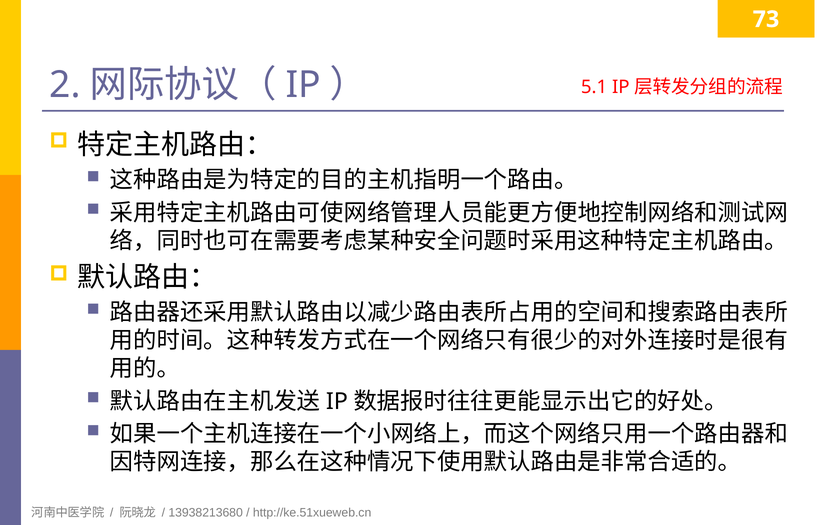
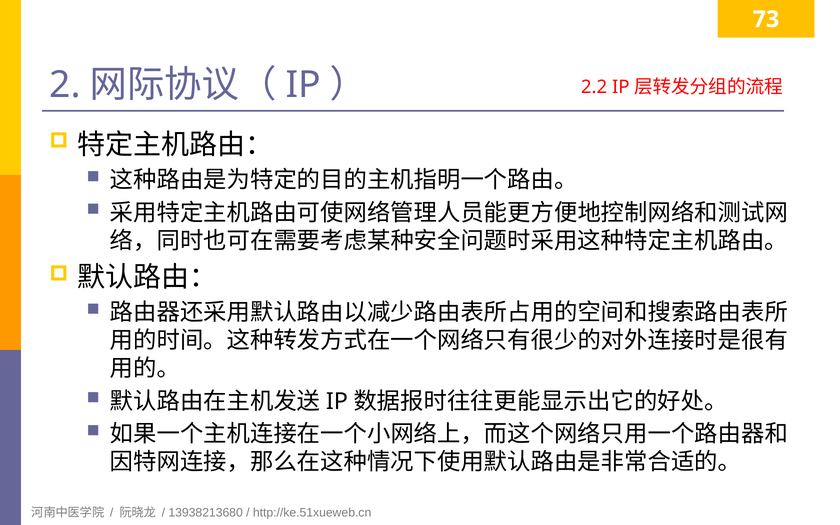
5.1: 5.1 -> 2.2 (594, 87)
